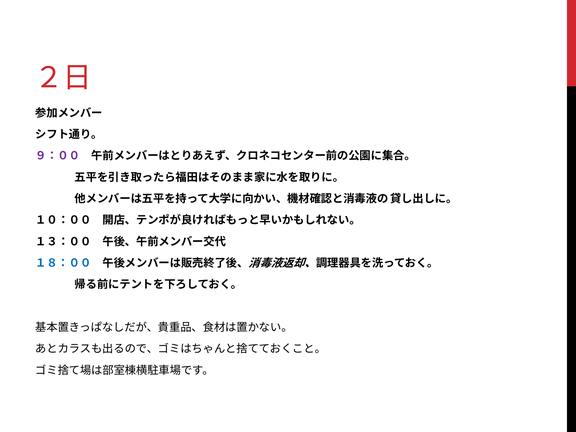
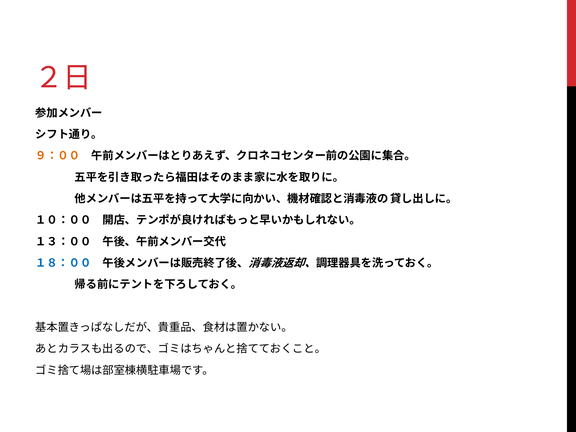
９：００ colour: purple -> orange (58, 156)
